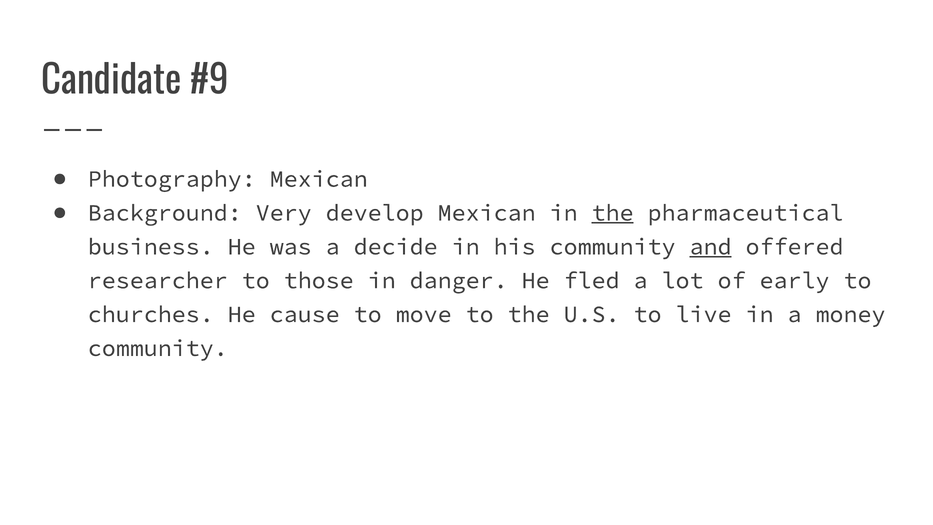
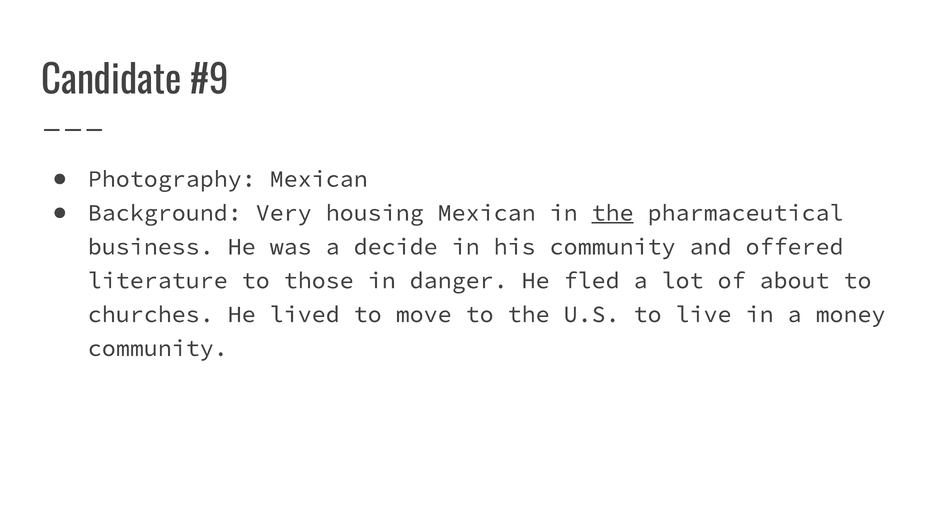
develop: develop -> housing (375, 213)
and underline: present -> none (711, 247)
researcher: researcher -> literature (158, 280)
early: early -> about (795, 280)
cause: cause -> lived (305, 314)
